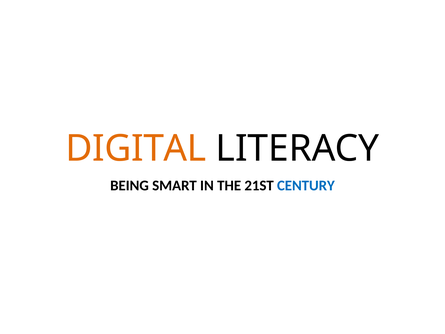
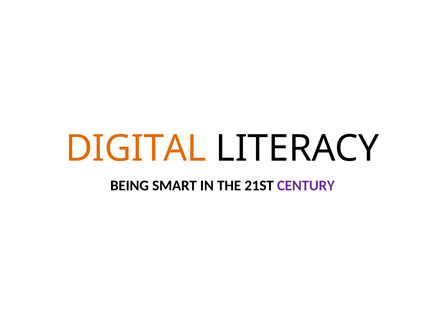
CENTURY colour: blue -> purple (306, 185)
